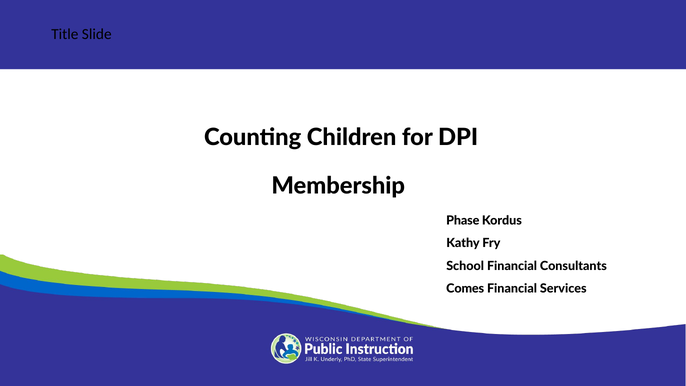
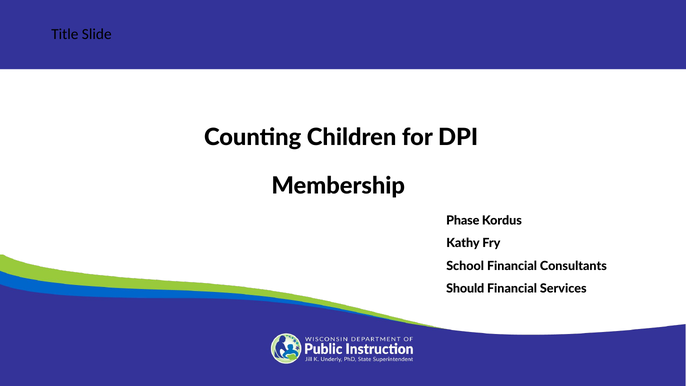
Comes: Comes -> Should (465, 289)
